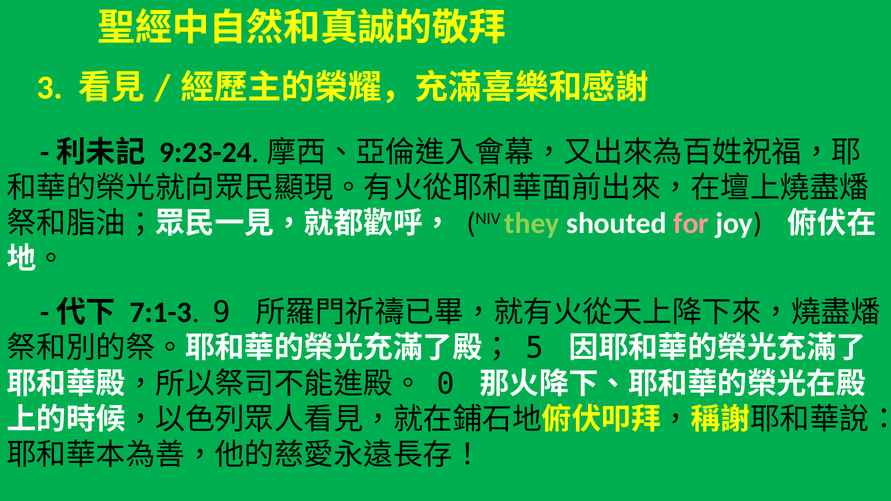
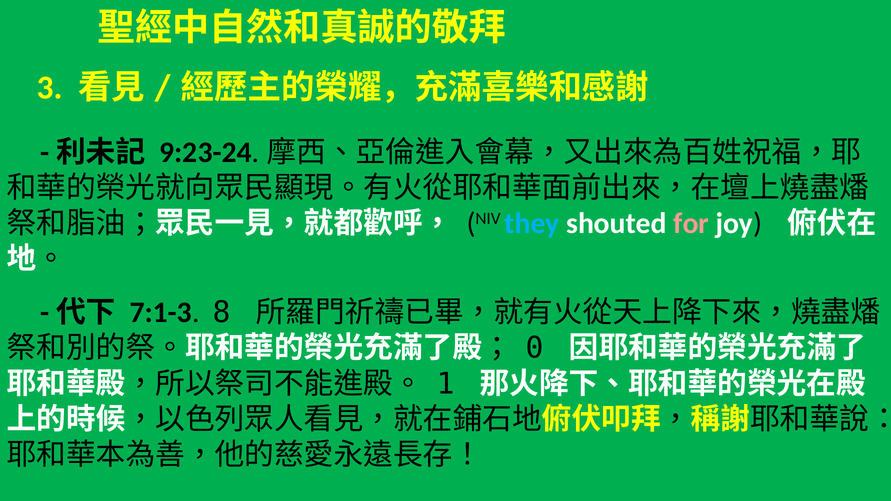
they colour: light green -> light blue (532, 224)
9: 9 -> 8 (222, 313)
5: 5 -> 0 (535, 348)
0: 0 -> 1 (446, 384)
